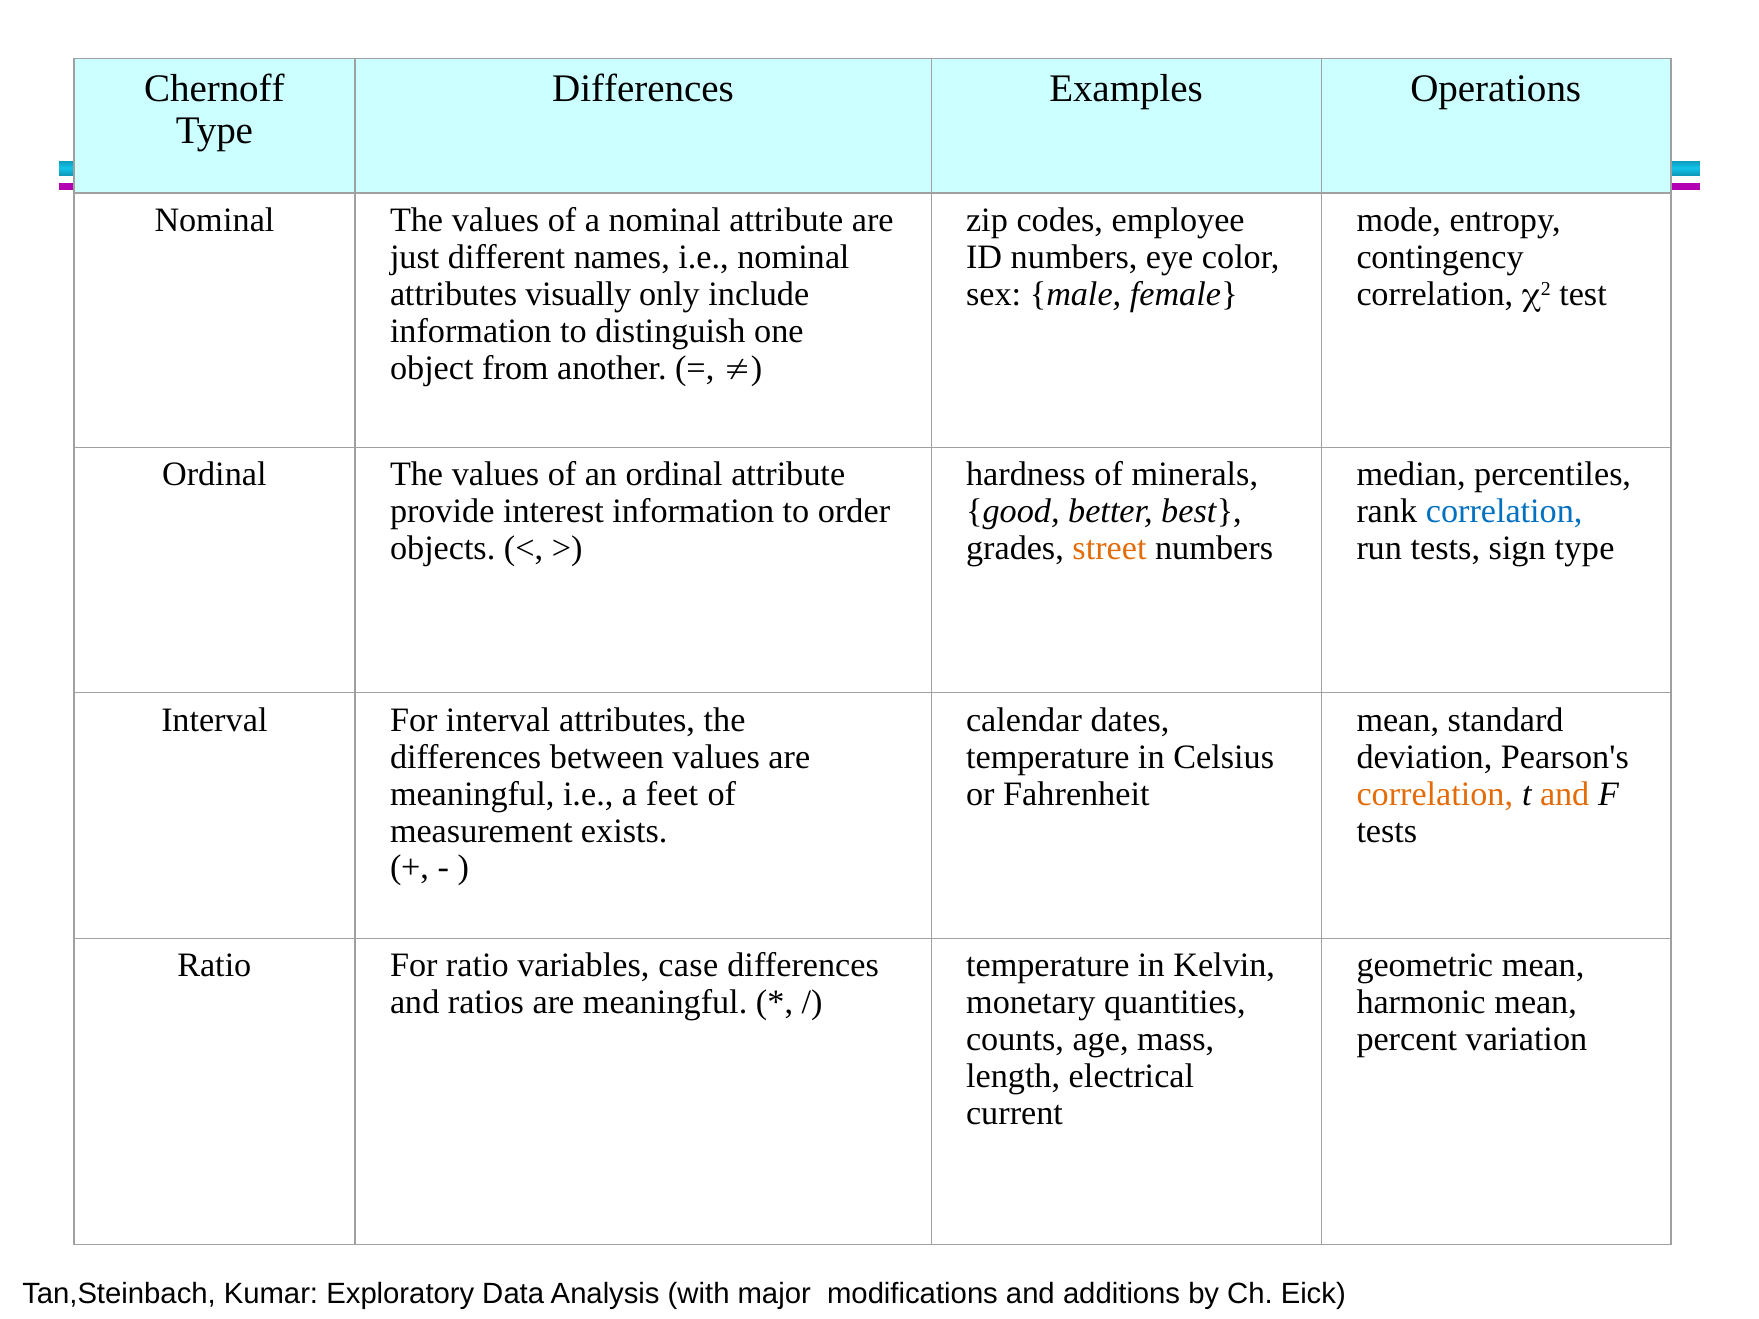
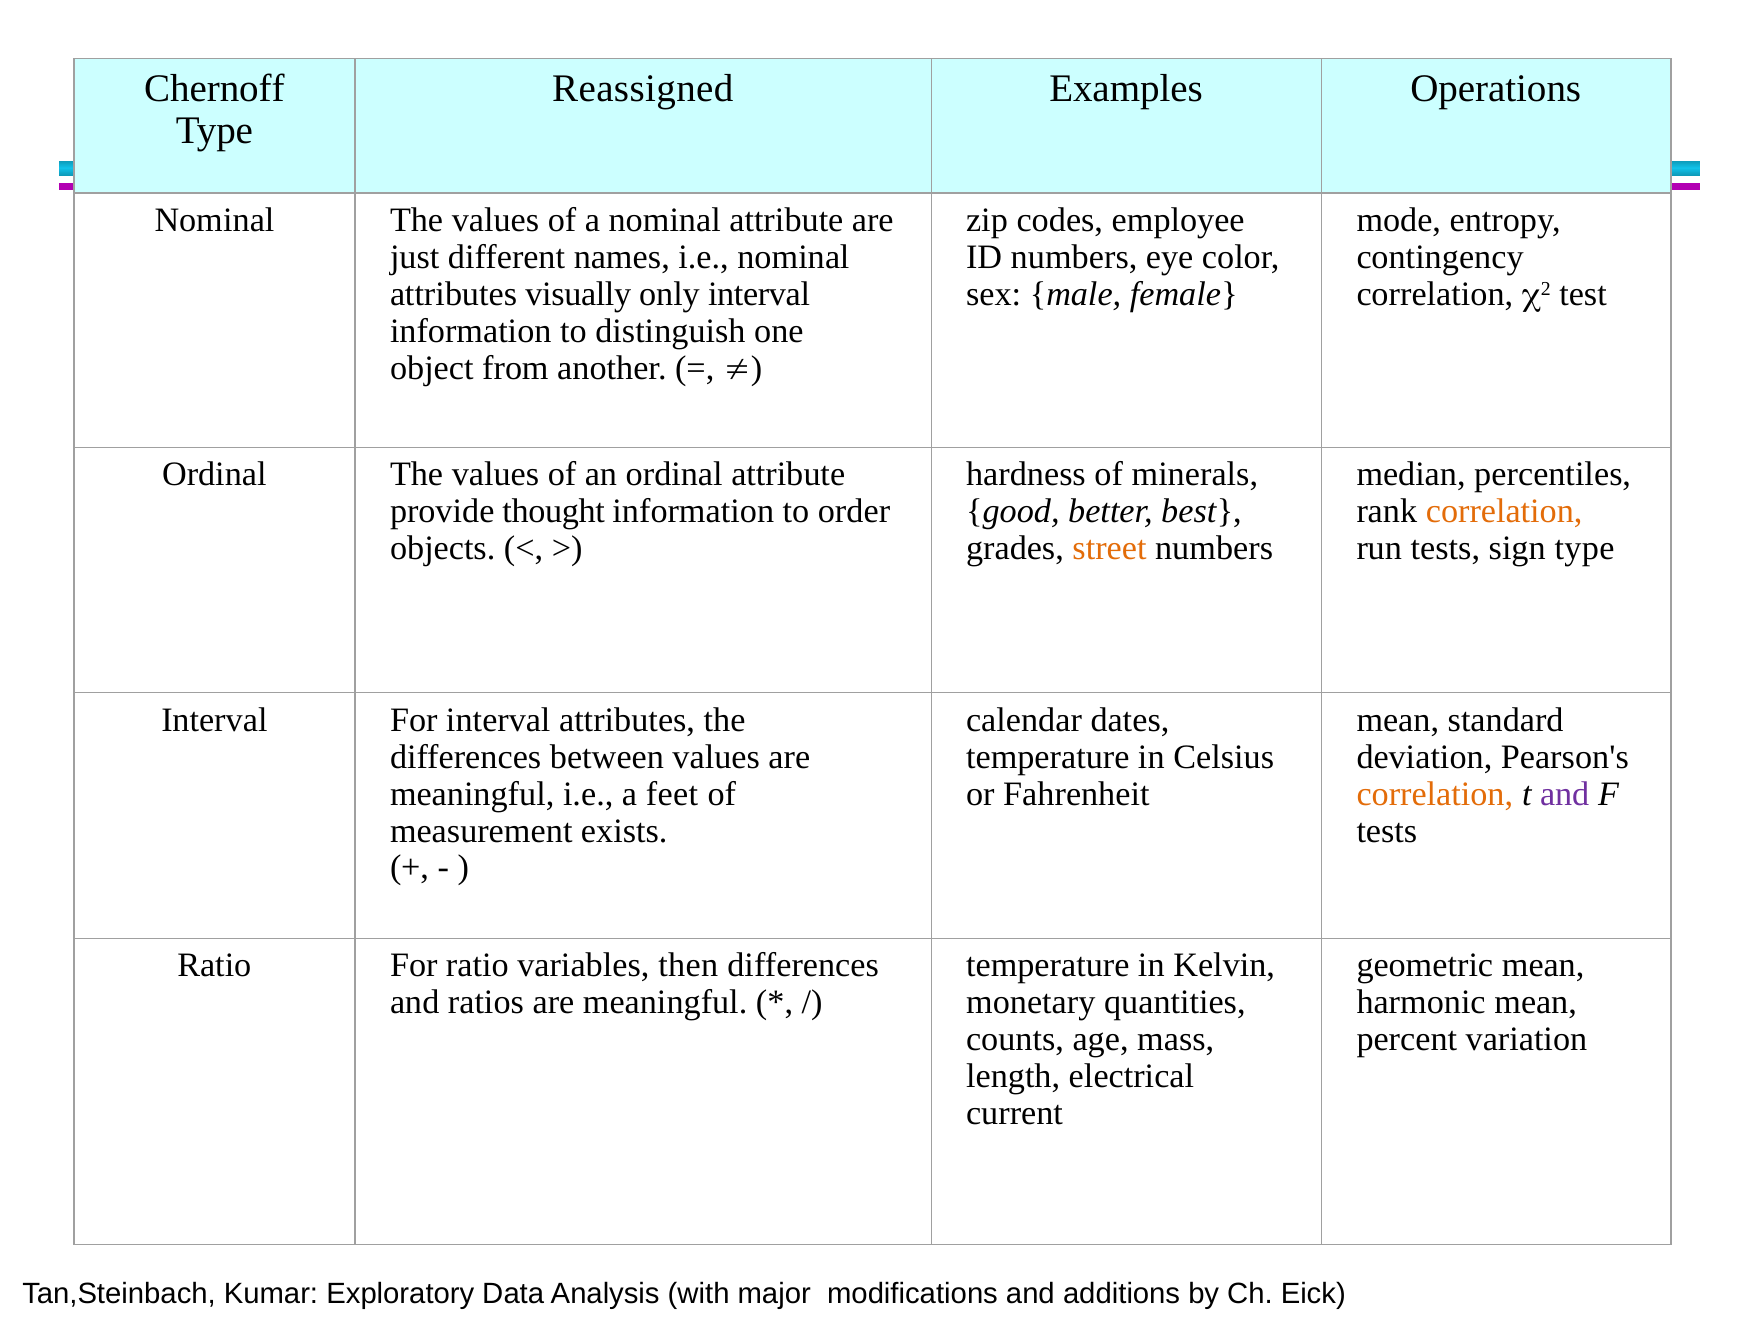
Differences: Differences -> Reassigned (643, 88)
only include: include -> interval (759, 294)
interest: interest -> thought (554, 511)
correlation colour: blue -> orange (1504, 511)
and colour: orange -> purple (1565, 794)
case: case -> then (688, 966)
